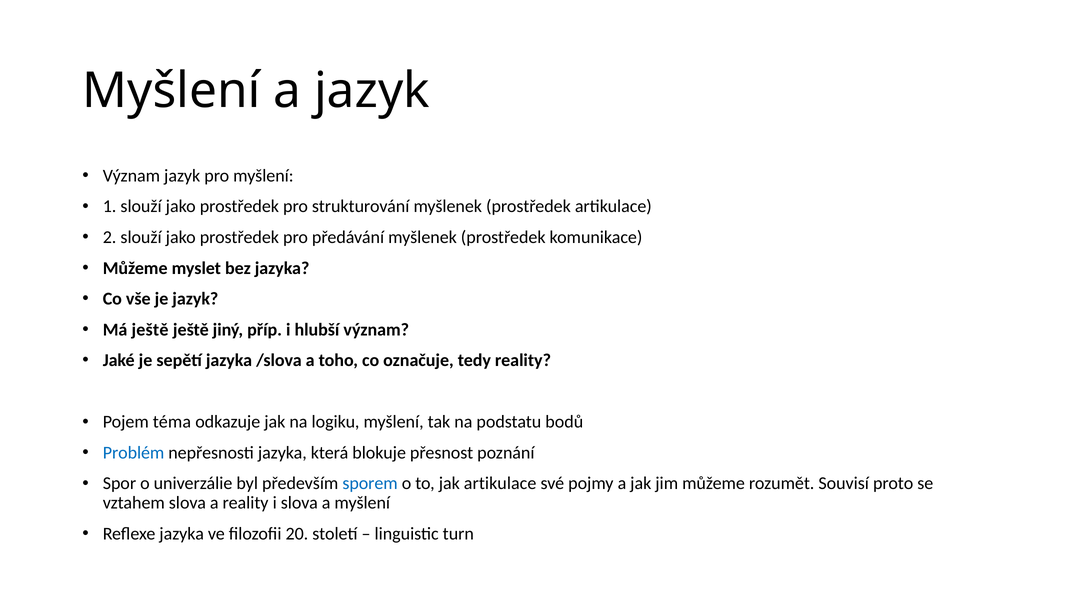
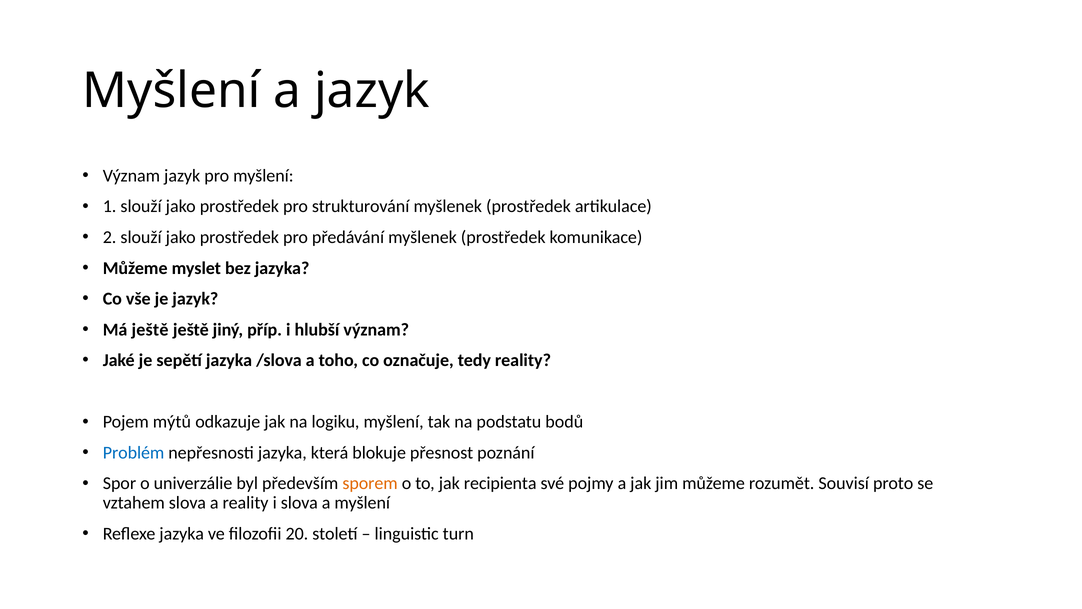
téma: téma -> mýtů (172, 422)
sporem colour: blue -> orange (370, 483)
jak artikulace: artikulace -> recipienta (500, 483)
